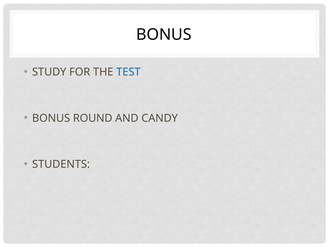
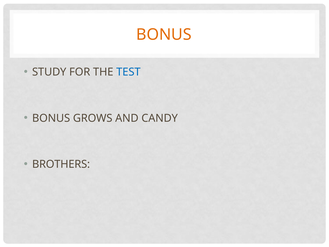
BONUS colour: black -> orange (164, 34)
ROUND: ROUND -> GROWS (93, 118)
STUDENTS: STUDENTS -> BROTHERS (61, 164)
